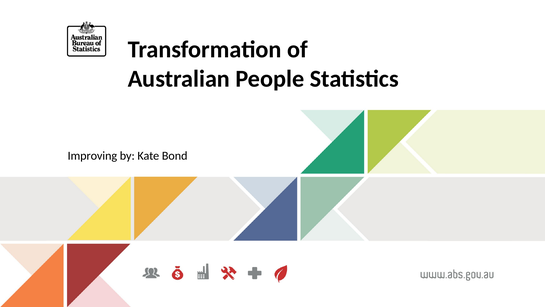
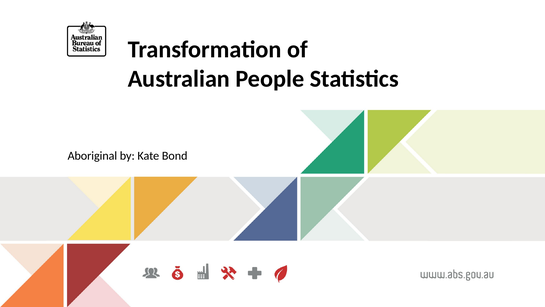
Improving: Improving -> Aboriginal (92, 156)
